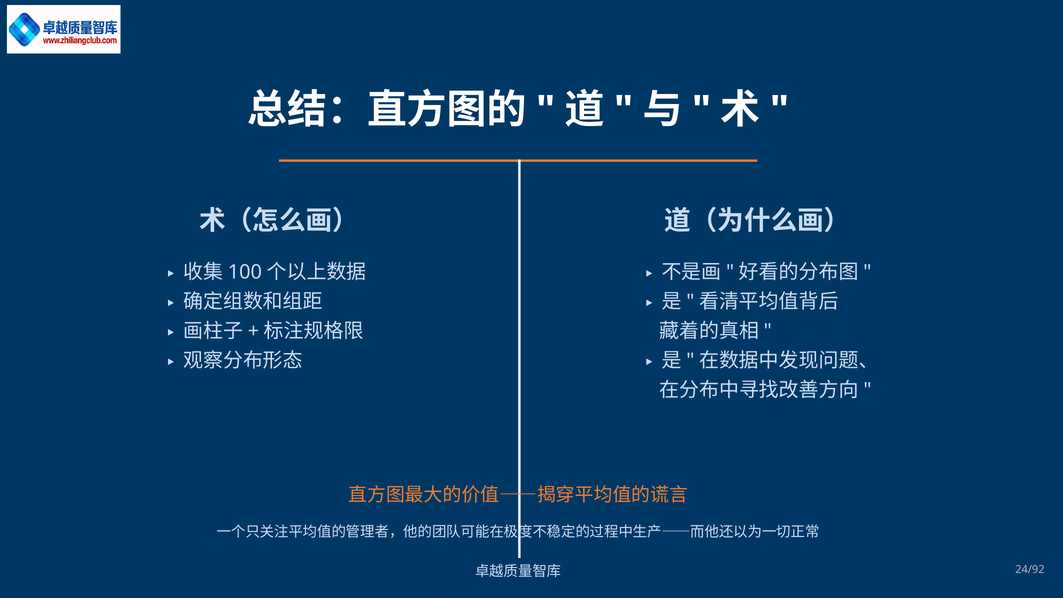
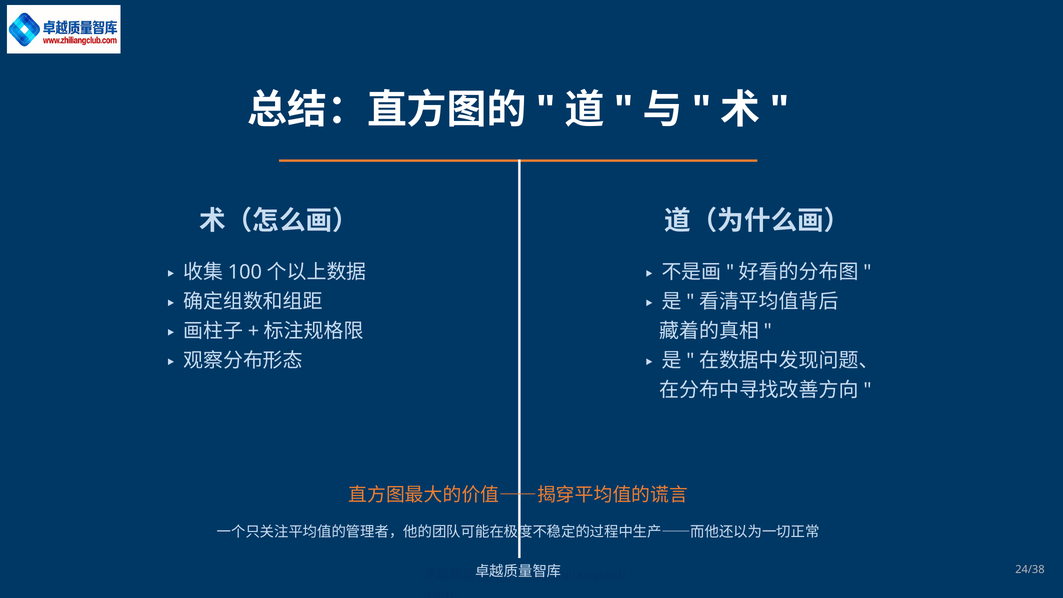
24/92: 24/92 -> 24/38 (1030, 569)
